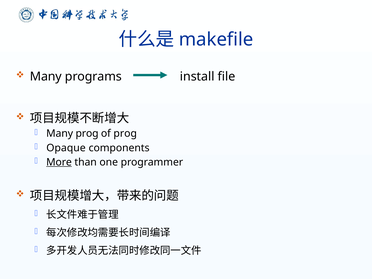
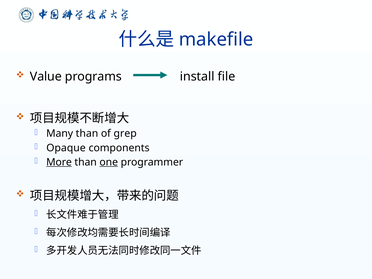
Many: Many -> Value (46, 76)
Many prog: prog -> than (87, 134)
of prog: prog -> grep (125, 134)
one underline: none -> present (109, 162)
